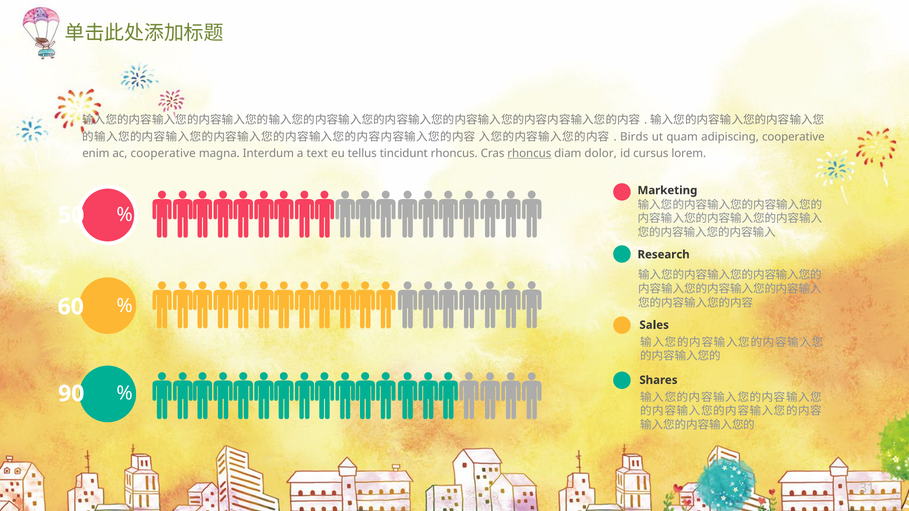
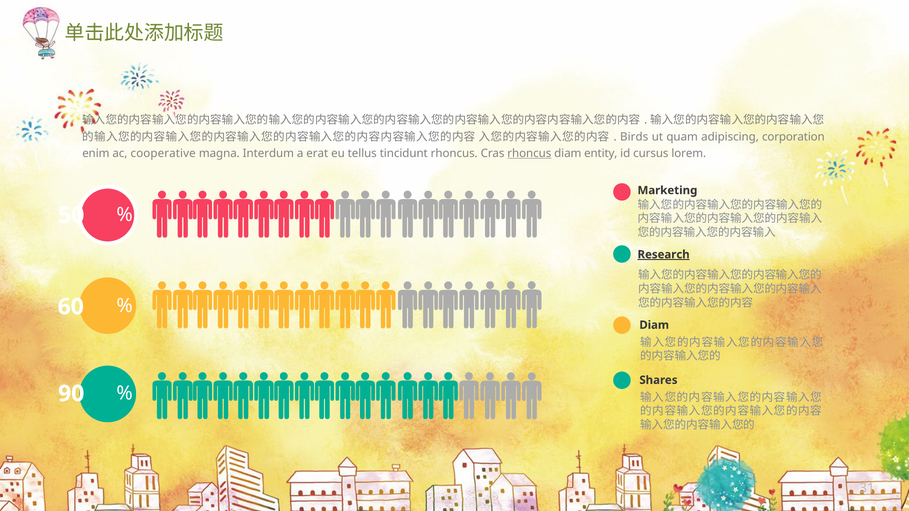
adipiscing cooperative: cooperative -> corporation (793, 137)
text: text -> erat (317, 153)
dolor: dolor -> entity (601, 153)
Research underline: none -> present (664, 255)
Sales: Sales -> Diam (654, 325)
